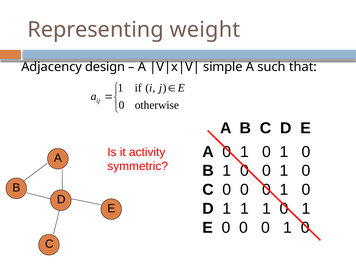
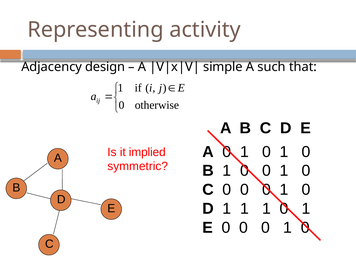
weight: weight -> activity (205, 30)
activity: activity -> implied (147, 152)
